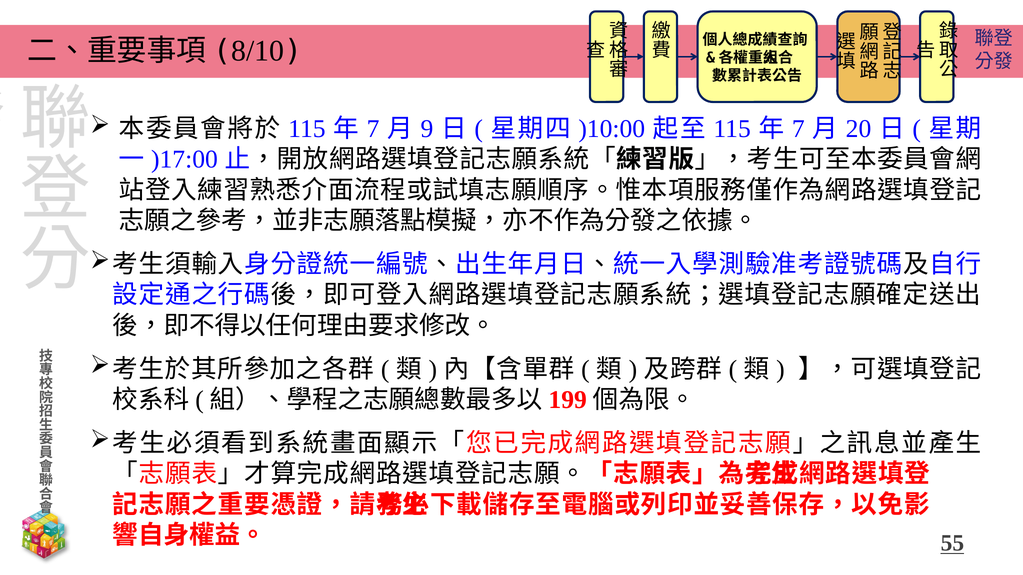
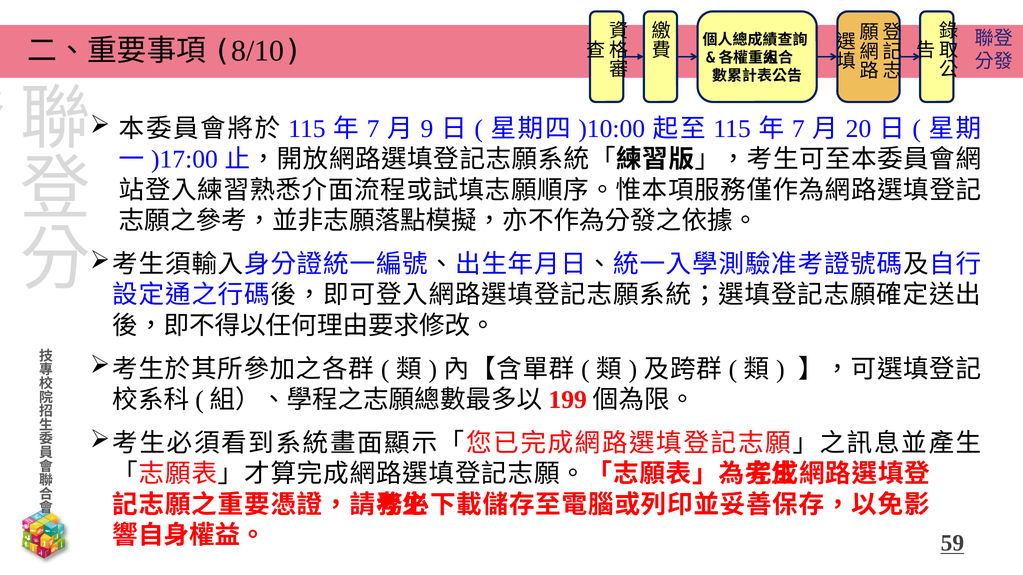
55: 55 -> 59 (952, 544)
